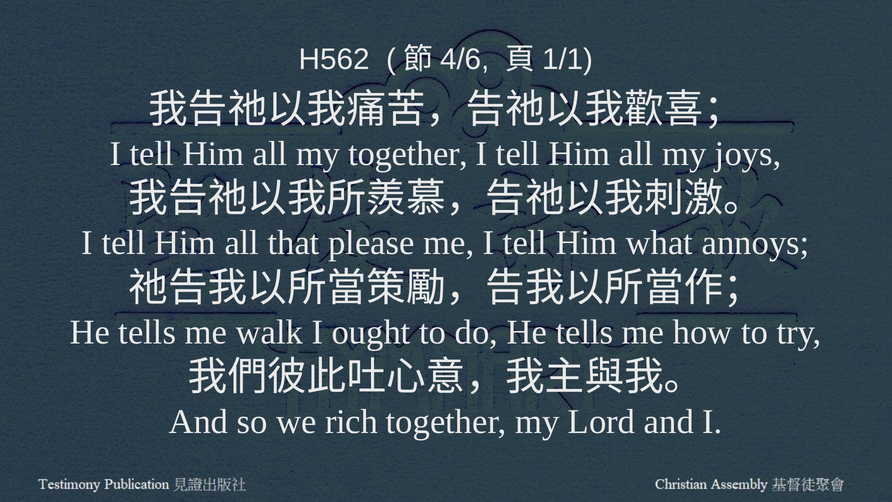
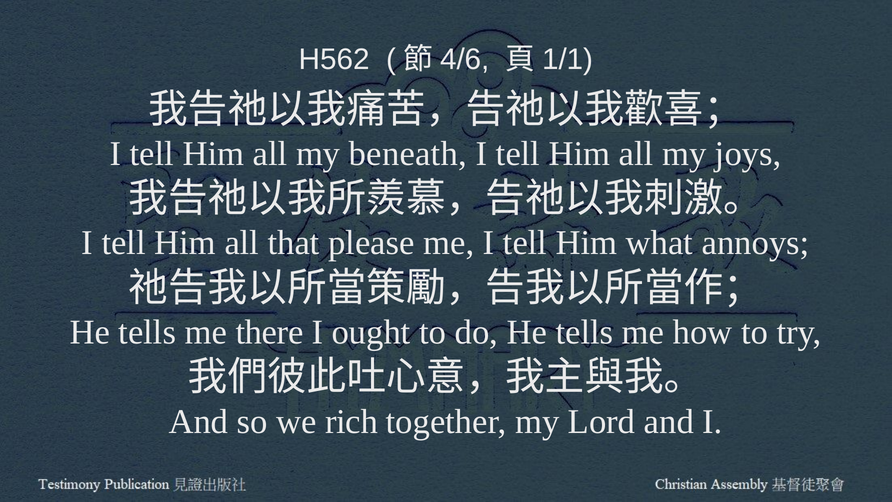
my together: together -> beneath (408, 154)
walk: walk -> there (269, 332)
